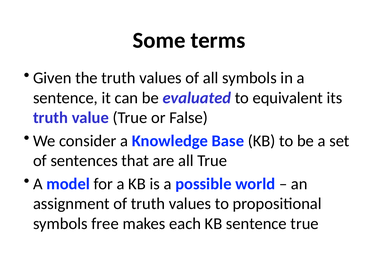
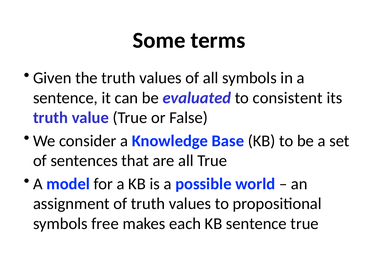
equivalent: equivalent -> consistent (288, 98)
